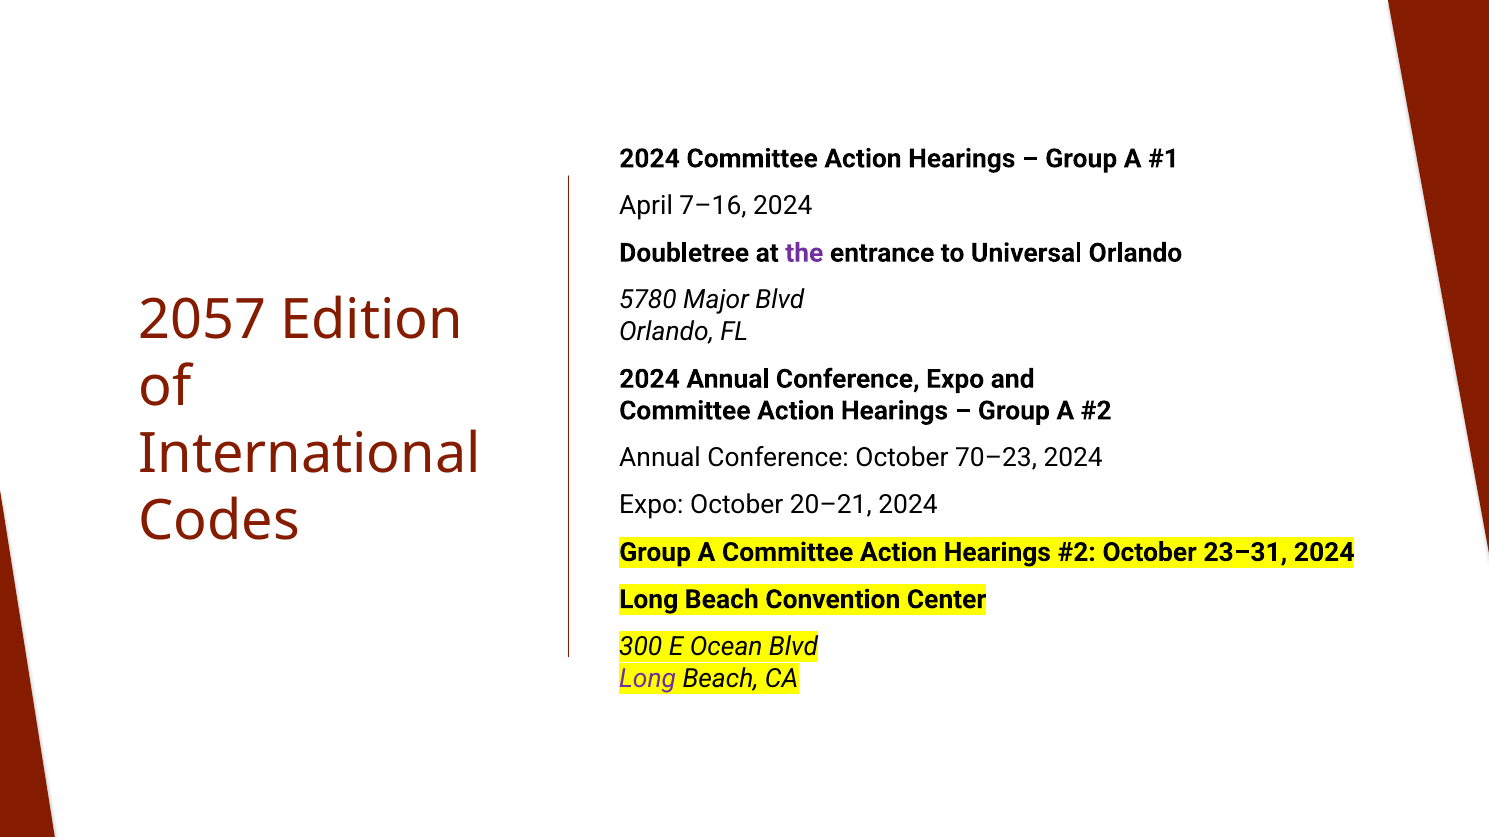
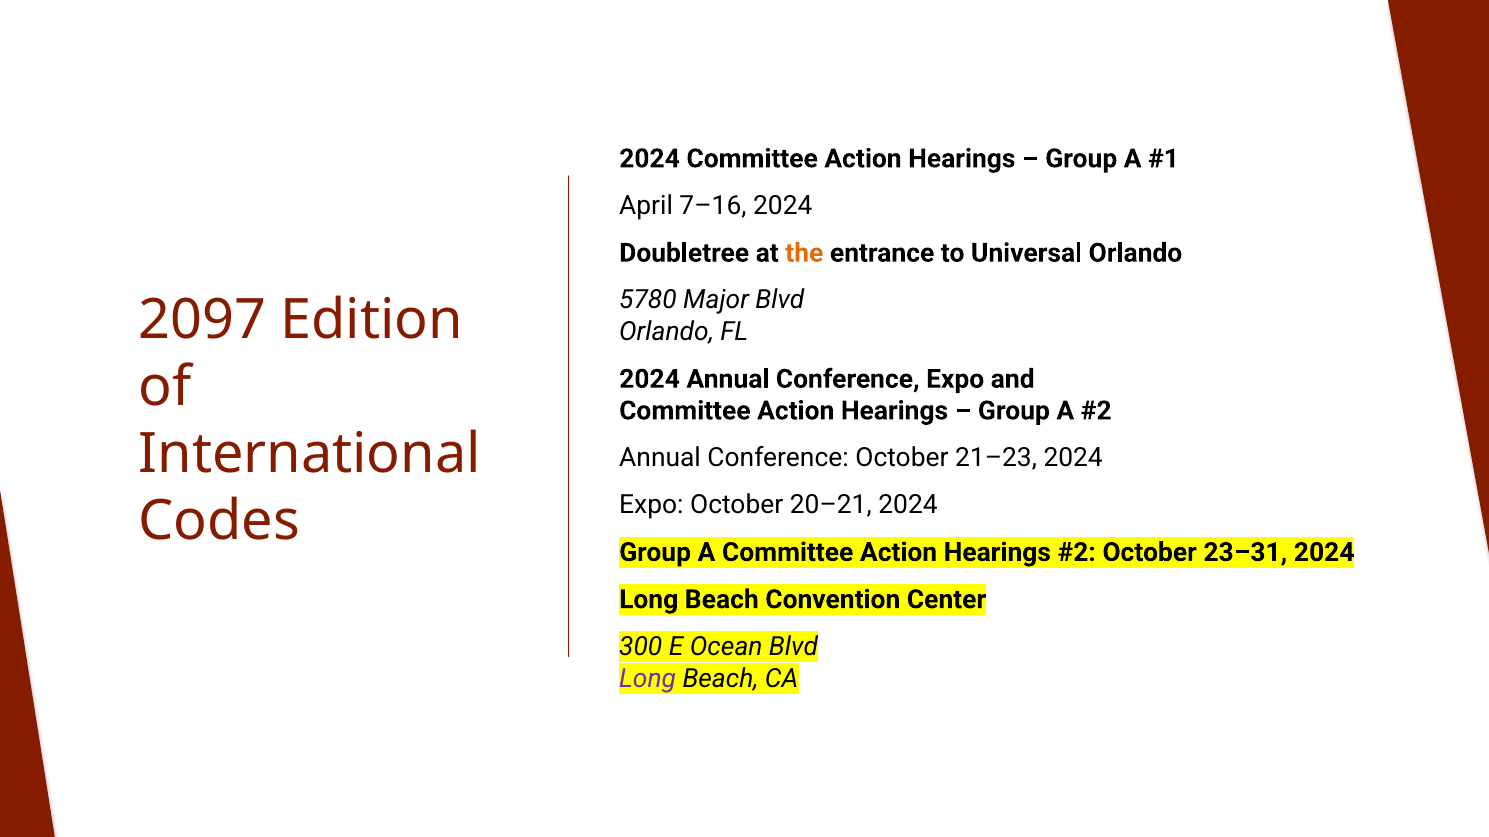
the colour: purple -> orange (804, 253)
2057: 2057 -> 2097 (202, 320)
70–23: 70–23 -> 21–23 (996, 458)
